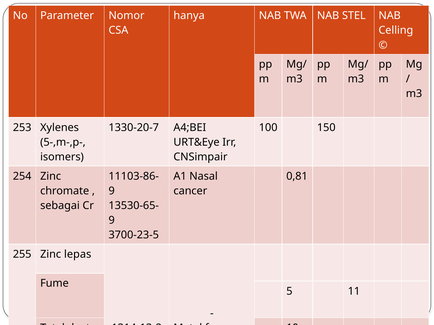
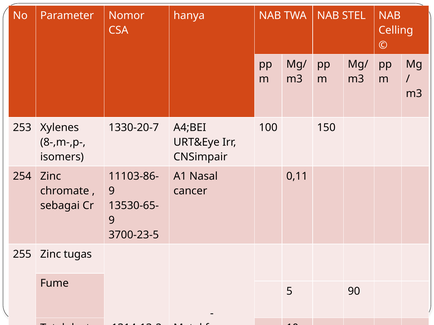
5-,m-,p-: 5-,m-,p- -> 8-,m-,p- (63, 143)
0,81: 0,81 -> 0,11 (297, 176)
lepas: lepas -> tugas (78, 255)
11: 11 -> 90 (354, 292)
